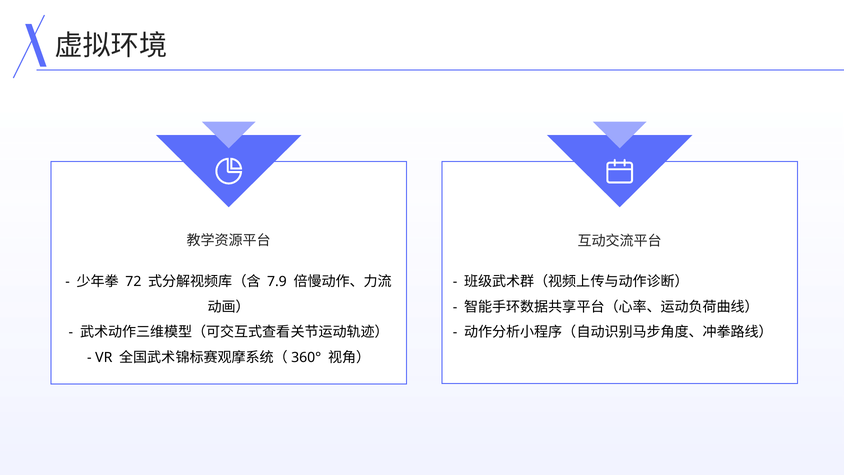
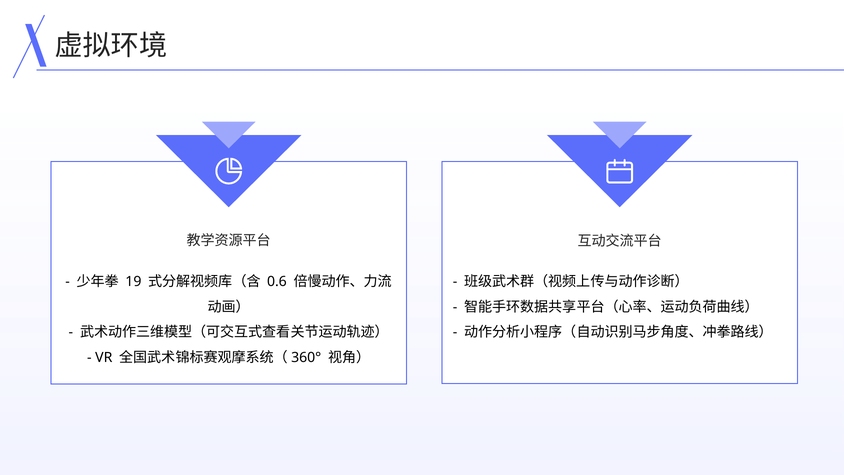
72: 72 -> 19 (133, 282)
7.9: 7.9 -> 0.6 (277, 282)
